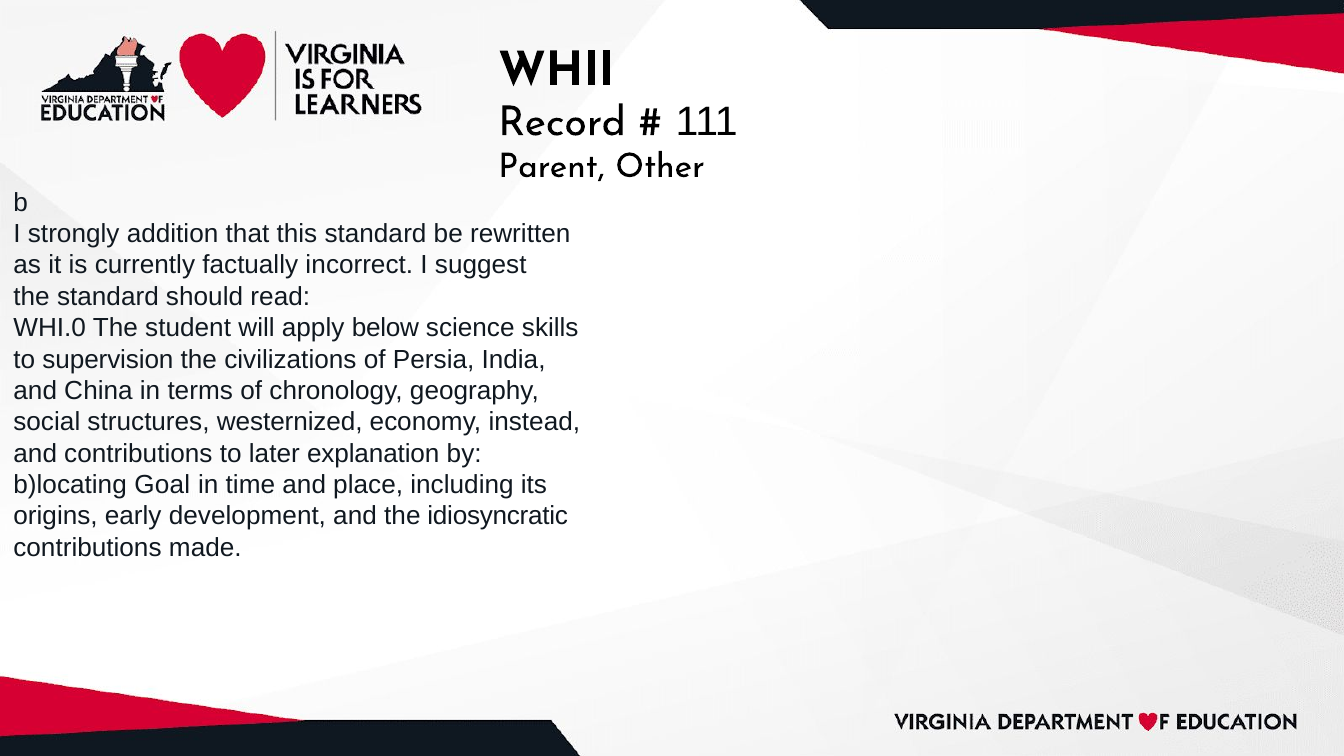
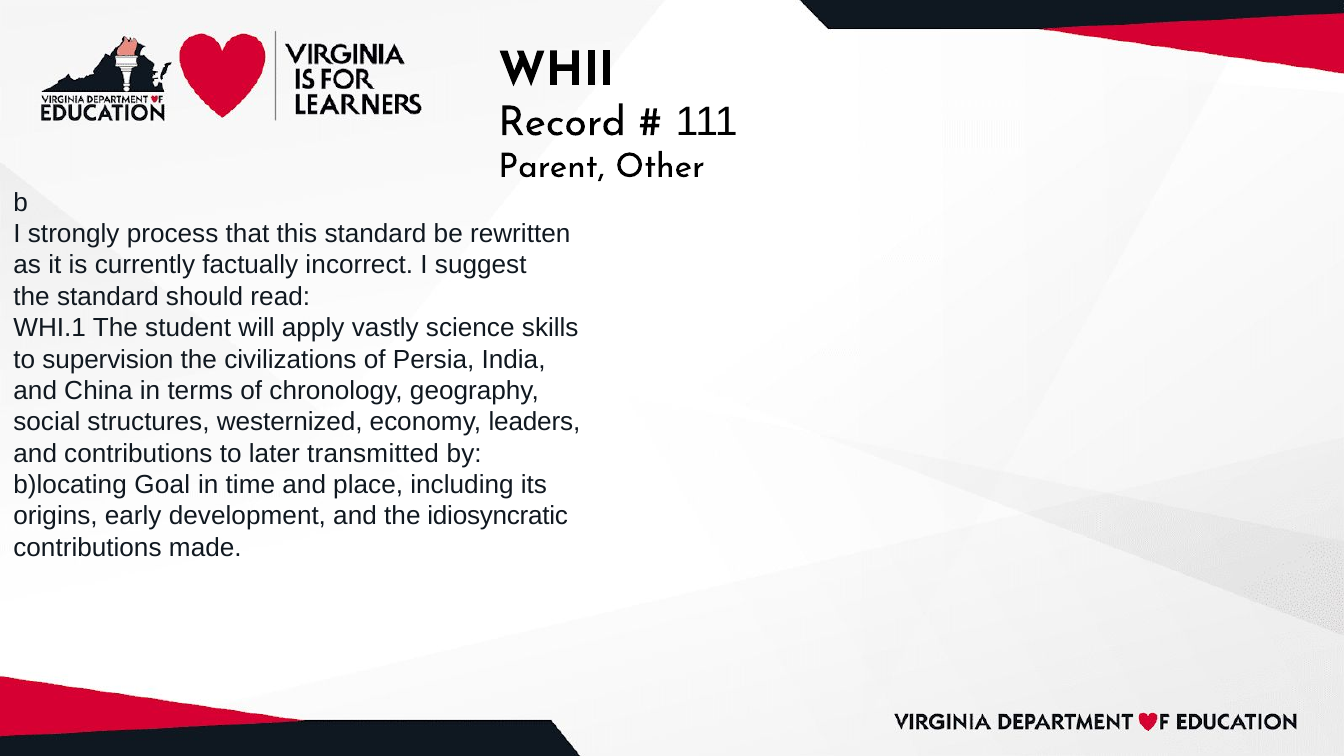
addition: addition -> process (173, 234)
WHI.0: WHI.0 -> WHI.1 (50, 328)
below: below -> vastly (385, 328)
instead: instead -> leaders (534, 422)
explanation: explanation -> transmitted (373, 454)
